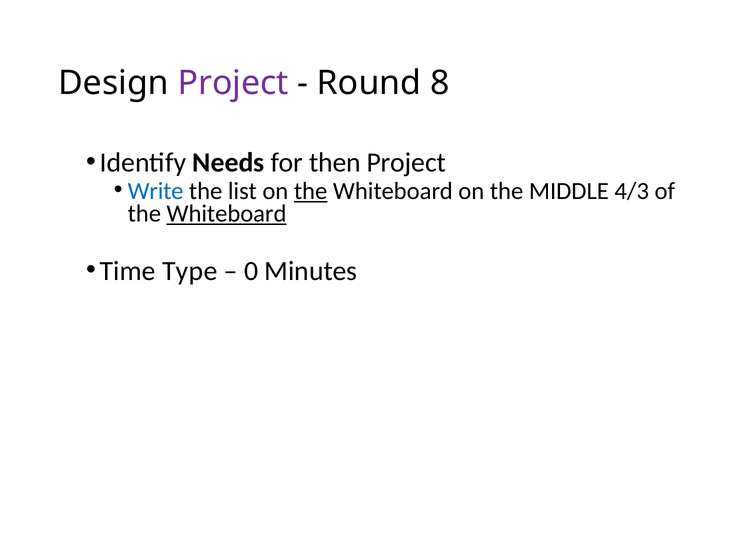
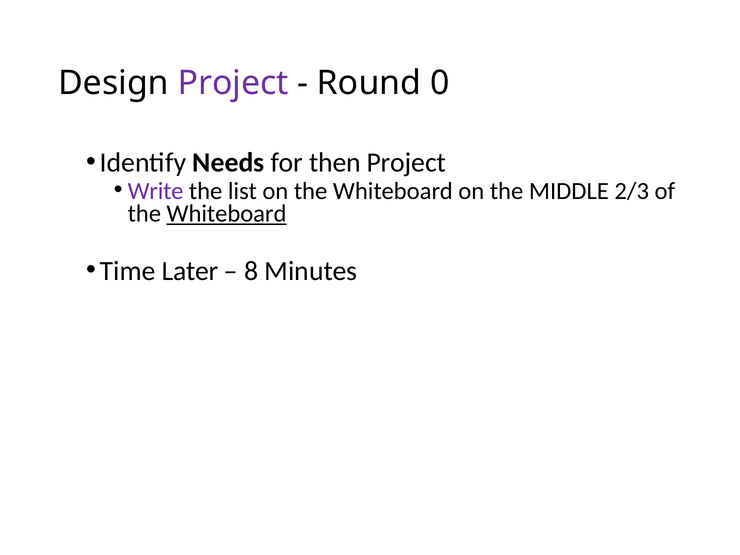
8: 8 -> 0 (440, 83)
Write colour: blue -> purple (156, 191)
the underline: present -> none (311, 191)
4/3: 4/3 -> 2/3 (632, 191)
Type: Type -> Later (190, 271)
0: 0 -> 8 (251, 271)
